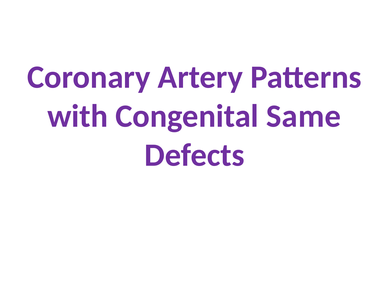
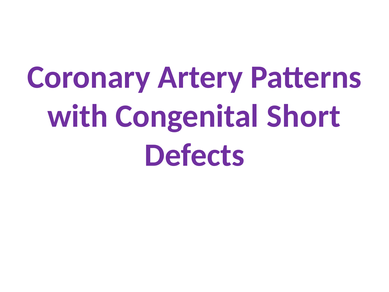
Same: Same -> Short (304, 116)
